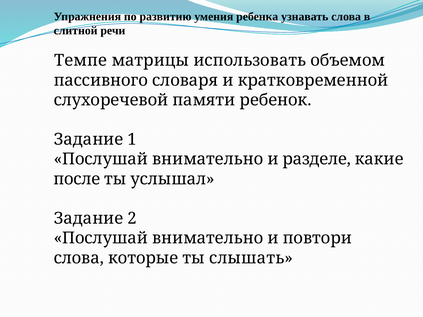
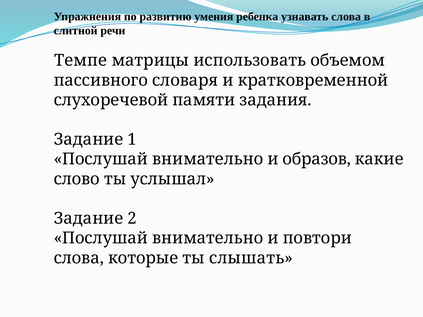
ребенок: ребенок -> задания (276, 100)
разделе: разделе -> образов (317, 159)
после: после -> слово (77, 179)
